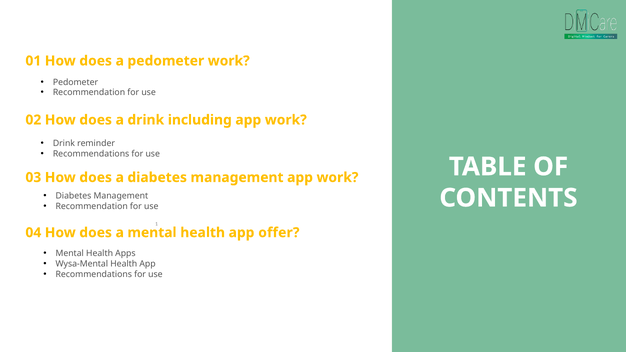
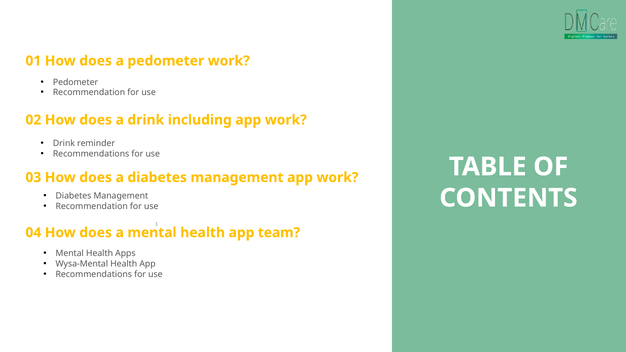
offer: offer -> team (279, 233)
